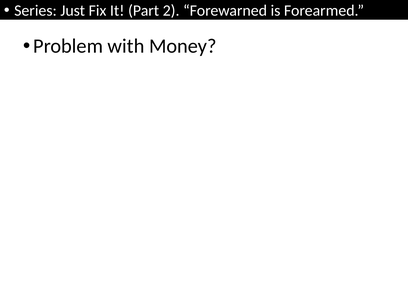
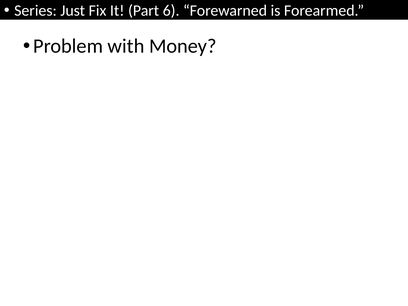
2: 2 -> 6 (171, 10)
